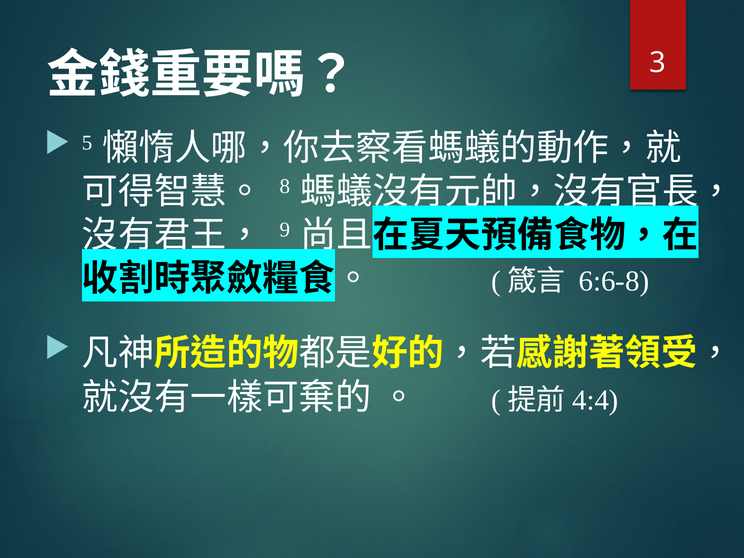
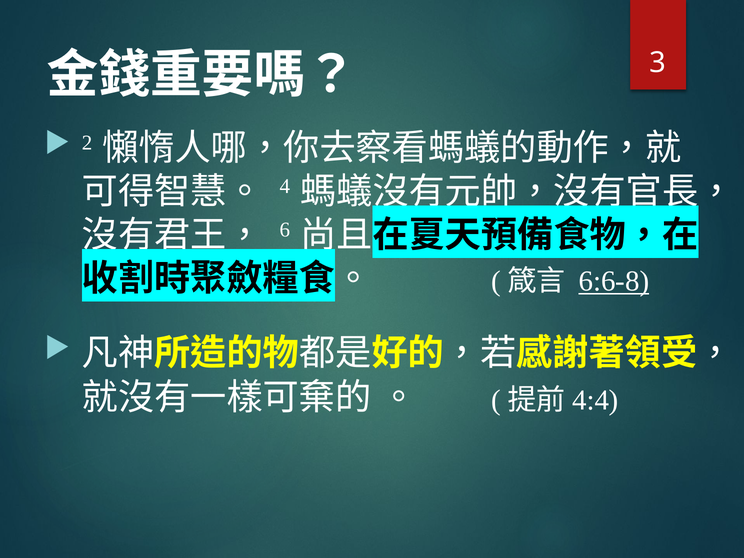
5: 5 -> 2 (87, 143)
8: 8 -> 4 (285, 186)
9: 9 -> 6 (285, 230)
6:6-8 underline: none -> present (614, 281)
